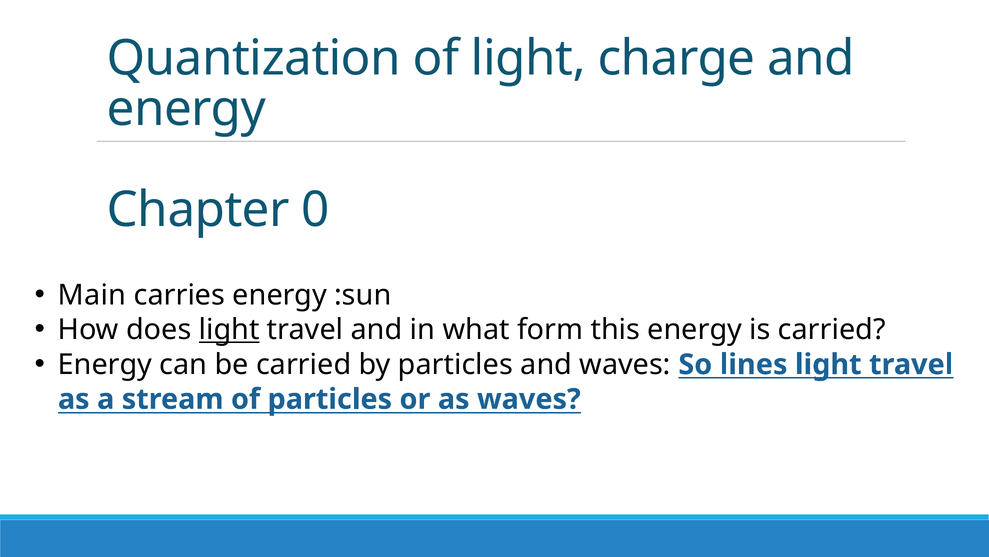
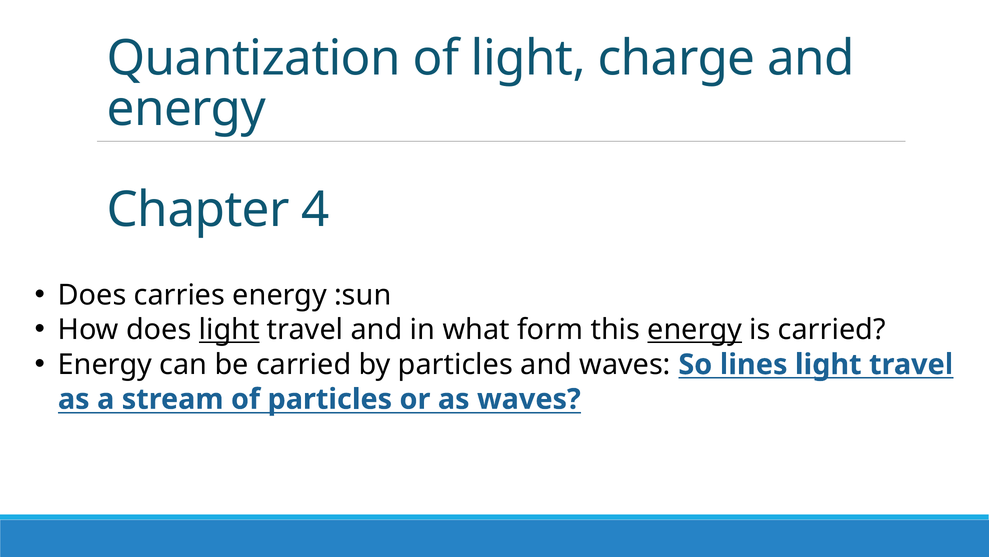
0: 0 -> 4 (316, 210)
Main: Main -> Does (92, 295)
energy underline: none -> present (695, 330)
